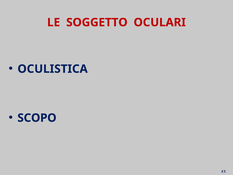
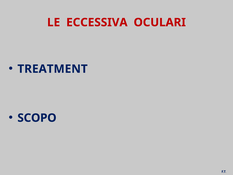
SOGGETTO: SOGGETTO -> ECCESSIVA (97, 22)
OCULISTICA: OCULISTICA -> TREATMENT (53, 69)
